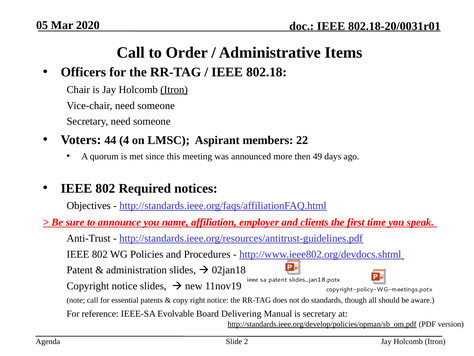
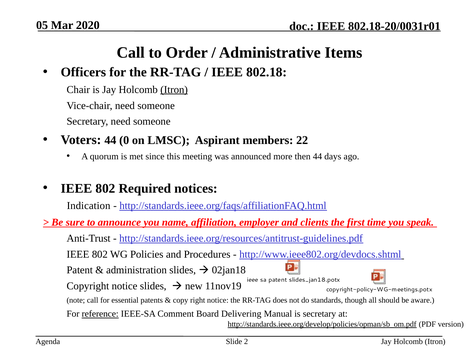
4: 4 -> 0 (124, 140)
then 49: 49 -> 44 (317, 156)
Objectives: Objectives -> Indication (89, 205)
reference underline: none -> present (100, 314)
Evolvable: Evolvable -> Comment (176, 314)
